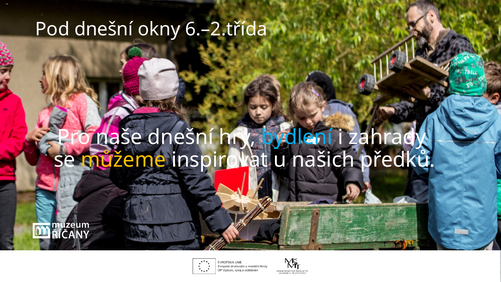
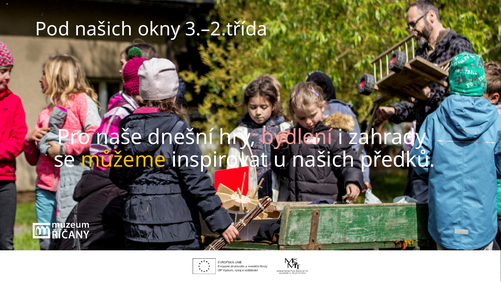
Pod dnešní: dnešní -> našich (104, 29)
6.–2.třída: 6.–2.třída -> 3.–2.třída (226, 29)
bydlení colour: light blue -> pink (297, 137)
